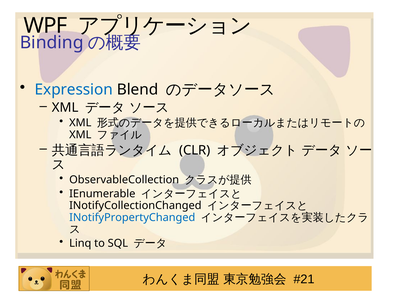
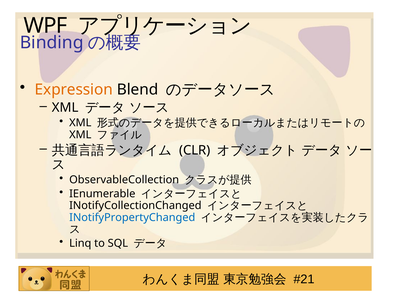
Expression colour: blue -> orange (74, 90)
